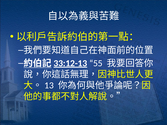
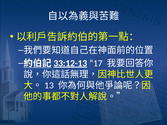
55: 55 -> 17 (96, 63)
